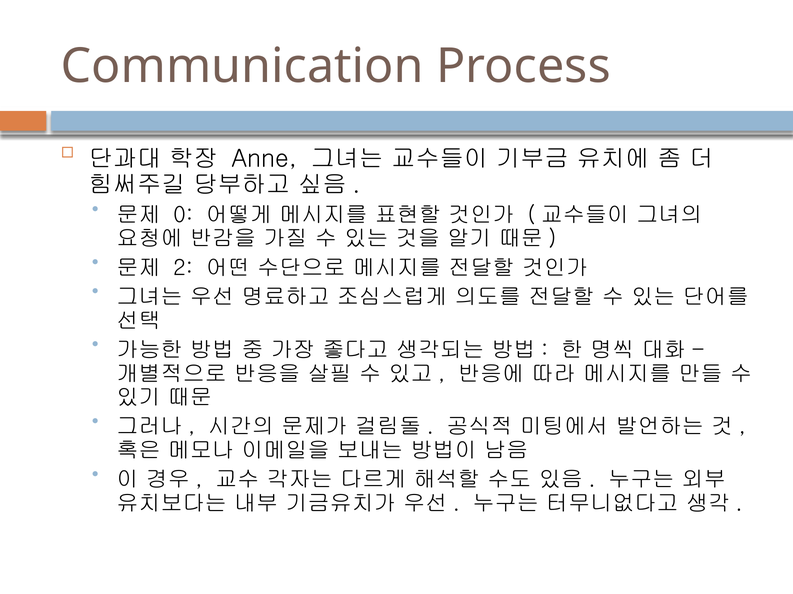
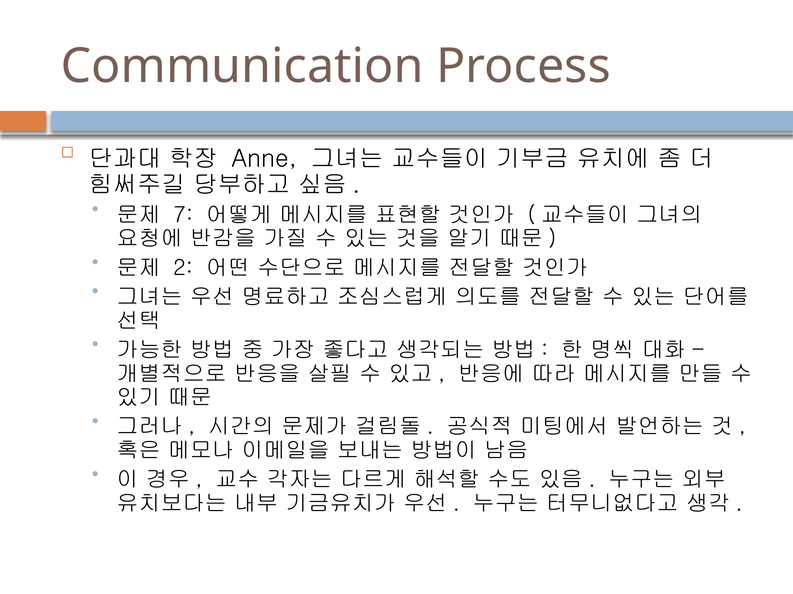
0: 0 -> 7 (183, 215)
